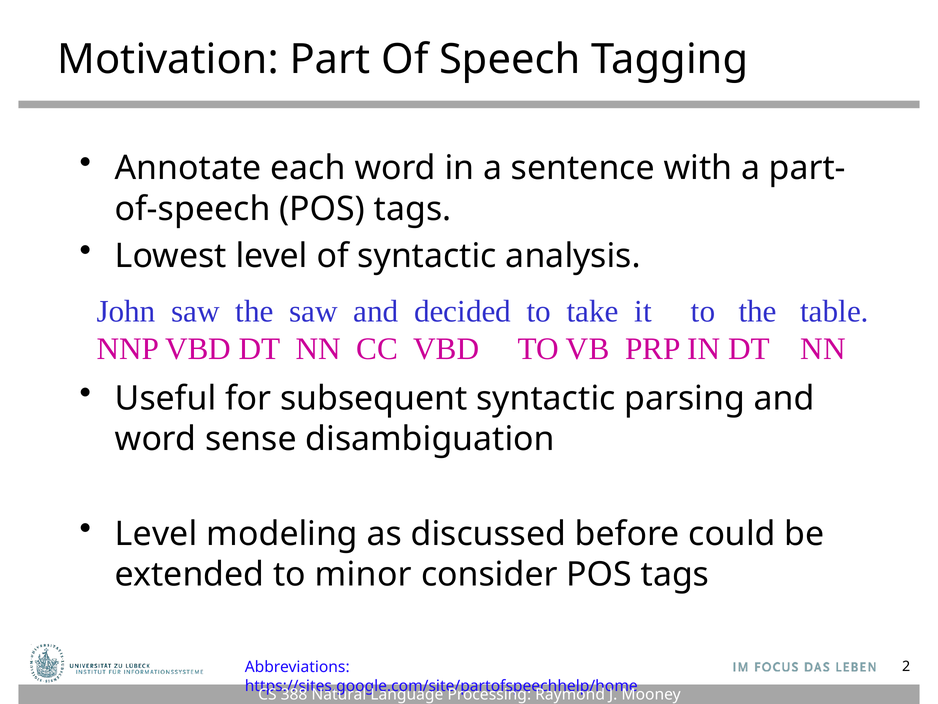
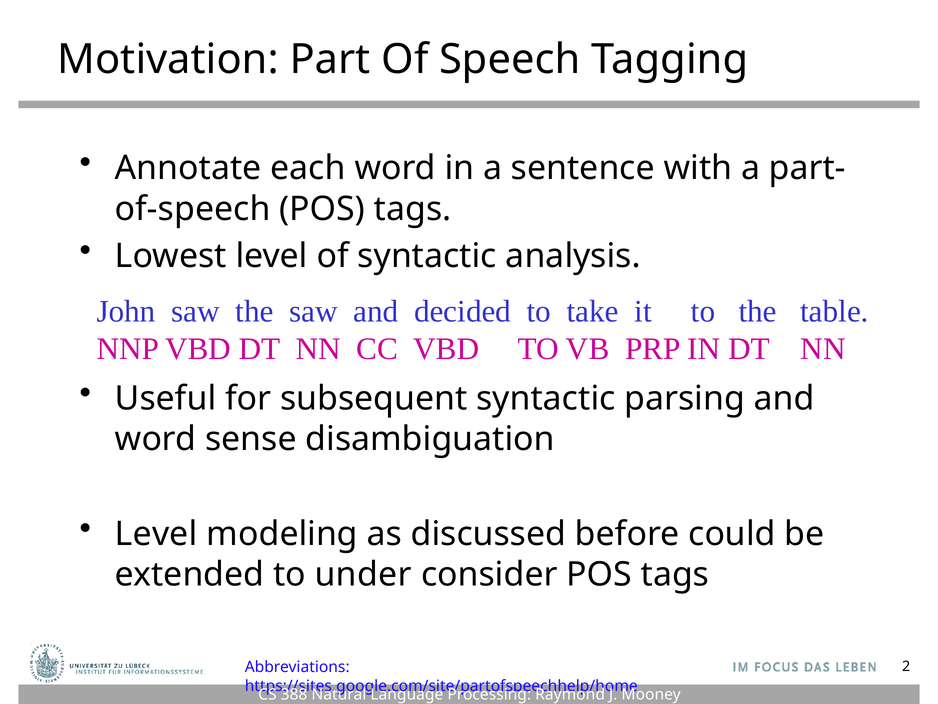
minor: minor -> under (363, 574)
